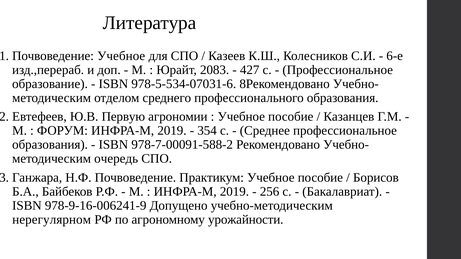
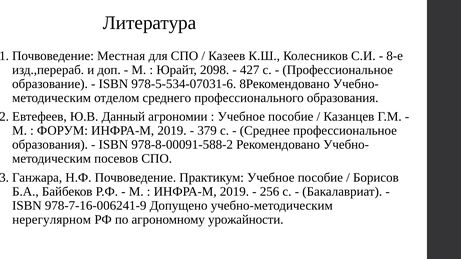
Почвоведение Учебное: Учебное -> Местная (121, 56)
6-е: 6-е -> 8-е (395, 56)
2083: 2083 -> 2098 (215, 70)
Первую: Первую -> Данный (123, 117)
354: 354 -> 379 (207, 131)
978-7-00091-588-2: 978-7-00091-588-2 -> 978-8-00091-588-2 (182, 145)
очередь: очередь -> посевов (116, 159)
978-9-16-006241-9: 978-9-16-006241-9 -> 978-7-16-006241-9 (96, 206)
